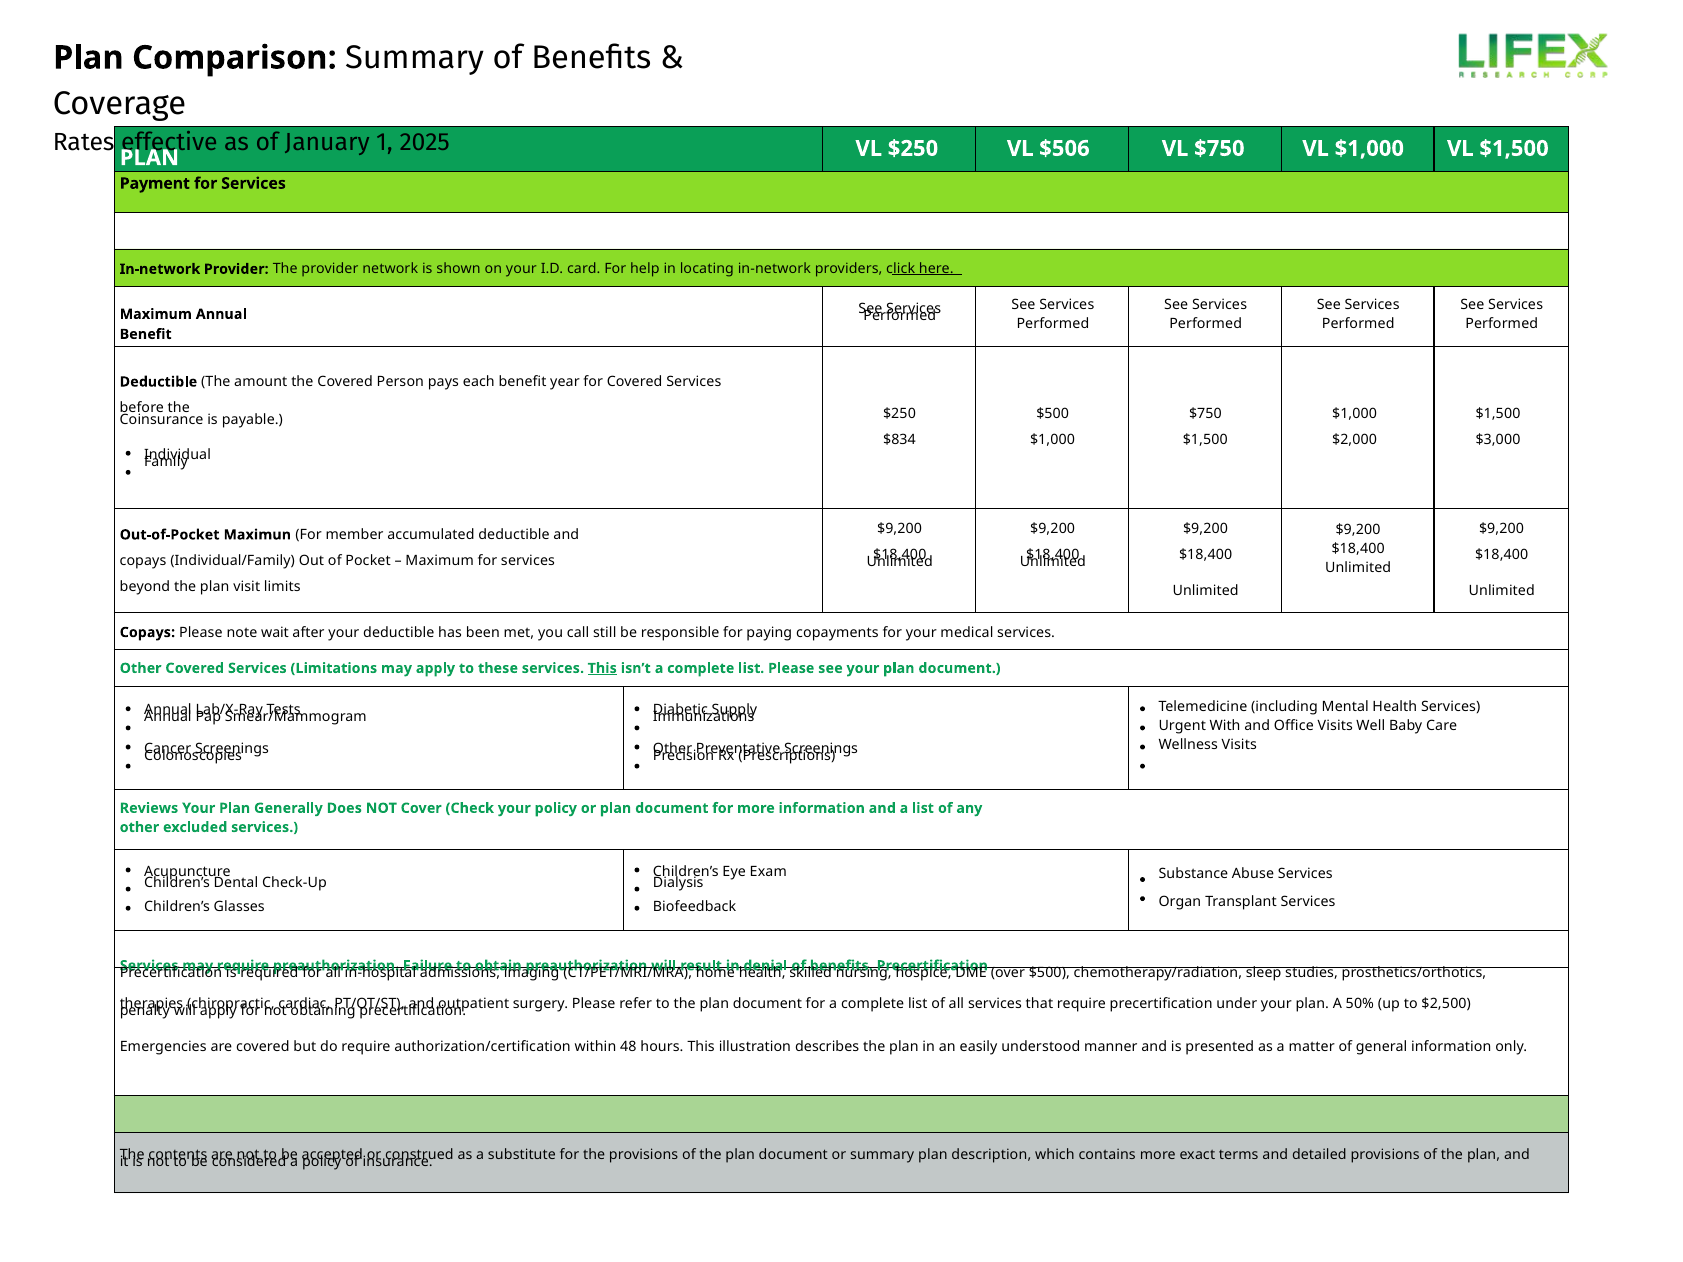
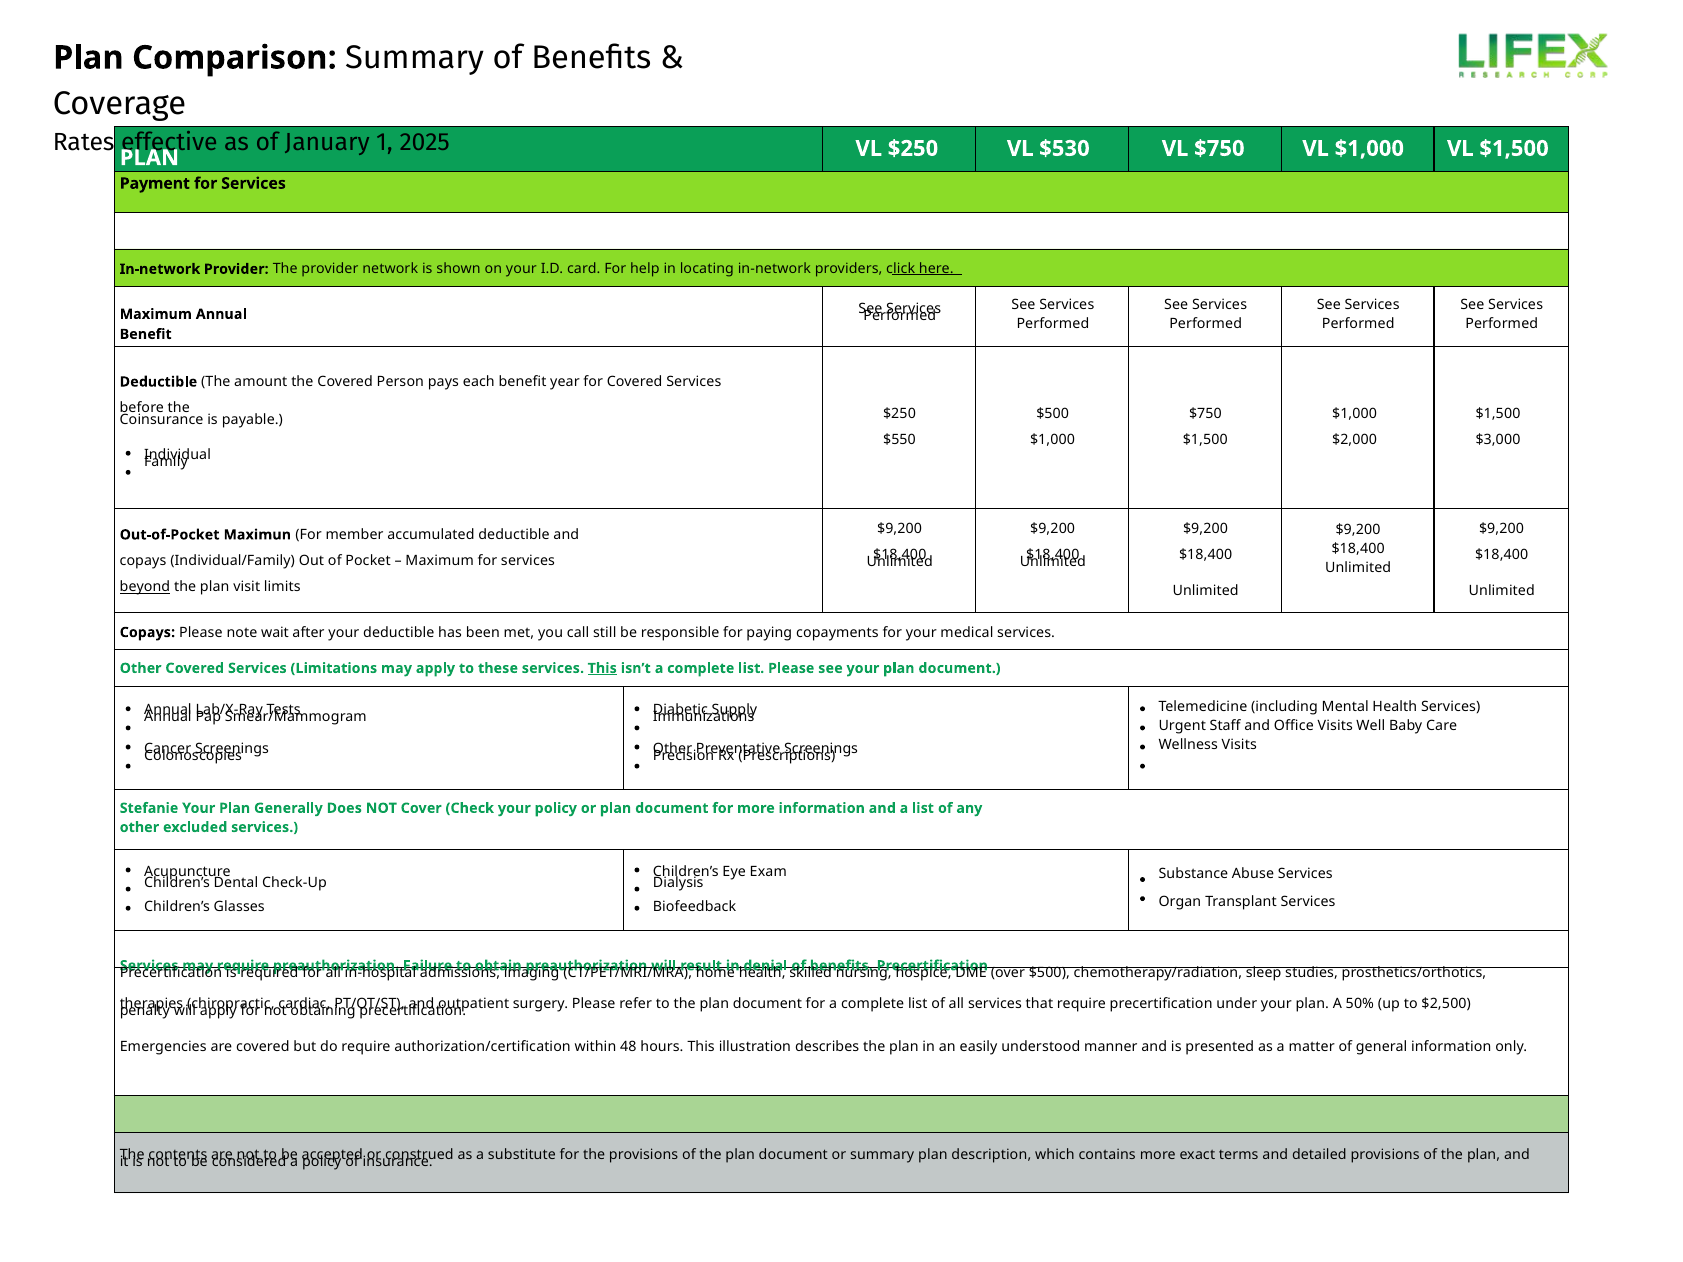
$506: $506 -> $530 (1064, 149)
$834: $834 -> $550 (899, 440)
beyond underline: none -> present (145, 587)
With: With -> Staff (1225, 726)
Reviews: Reviews -> Stefanie (149, 808)
